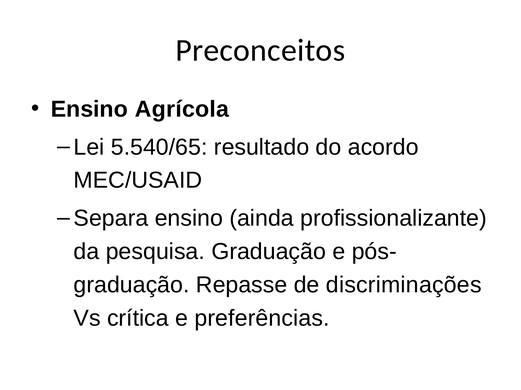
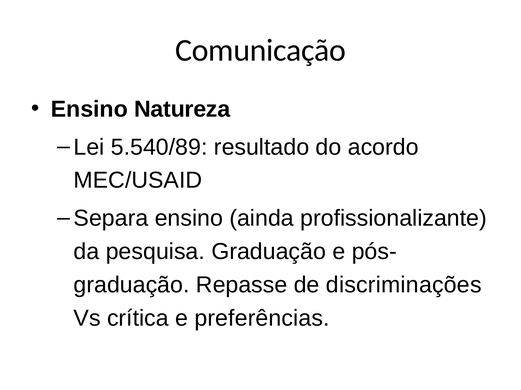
Preconceitos: Preconceitos -> Comunicação (261, 50)
Agrícola: Agrícola -> Natureza (182, 109)
5.540/65: 5.540/65 -> 5.540/89 (159, 147)
